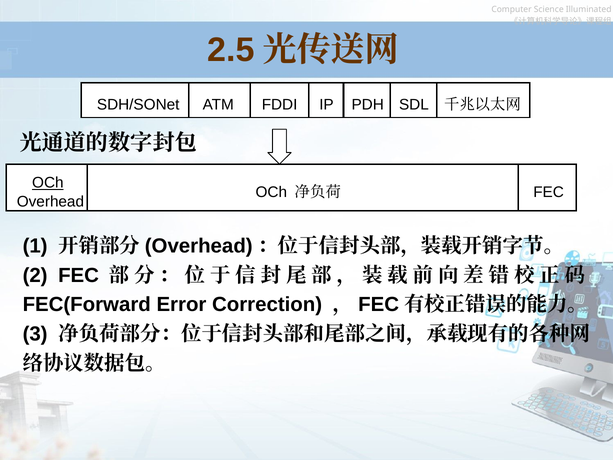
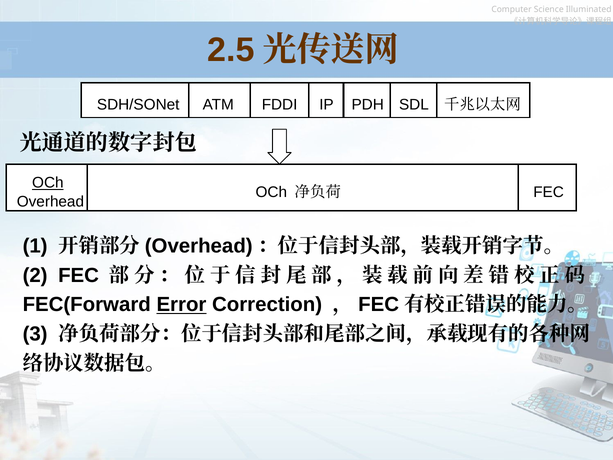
Error underline: none -> present (181, 305)
